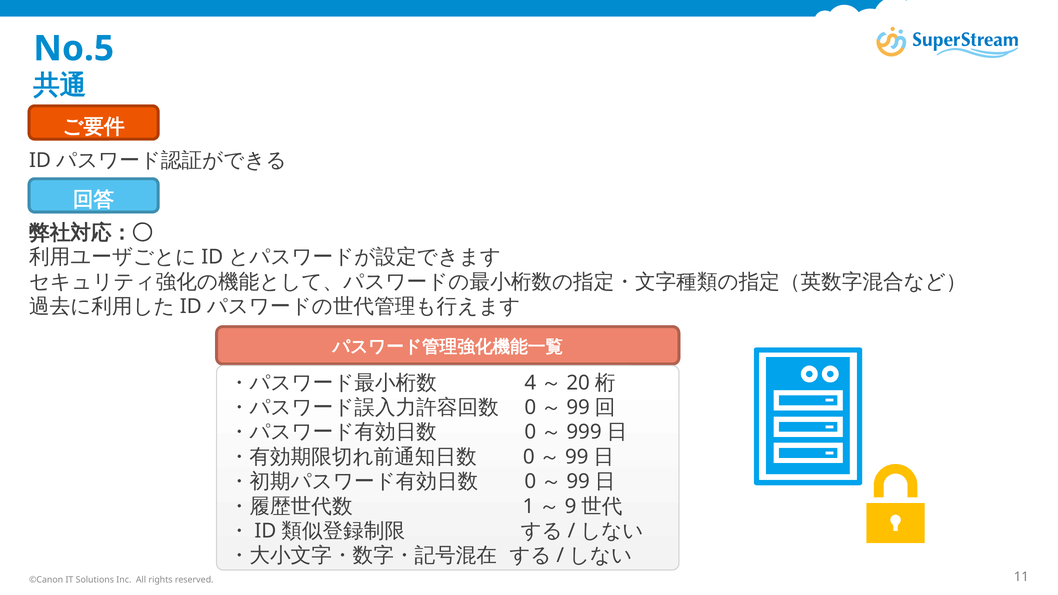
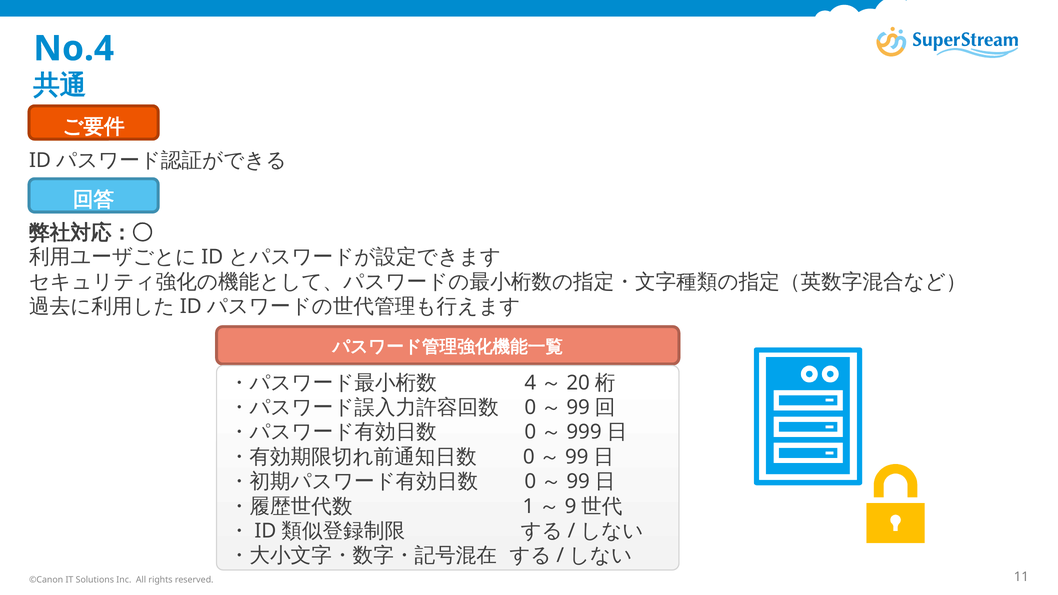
No.5: No.5 -> No.4 (74, 49)
